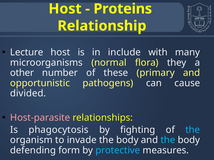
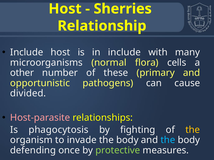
Proteins: Proteins -> Sherries (123, 9)
Lecture: Lecture -> Include (27, 53)
they: they -> cells (177, 63)
the colour: light blue -> yellow (193, 130)
form: form -> once (69, 151)
protective colour: light blue -> light green (118, 151)
